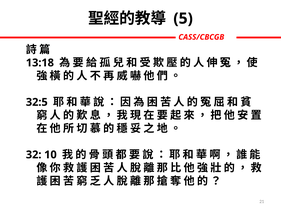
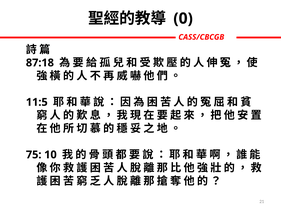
5: 5 -> 0 (183, 18)
13:18: 13:18 -> 87:18 (40, 63)
32:5: 32:5 -> 11:5 (37, 102)
32: 32 -> 75 (34, 155)
